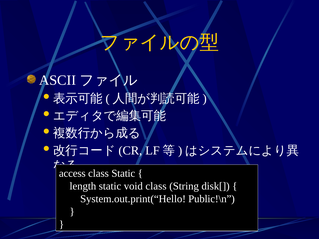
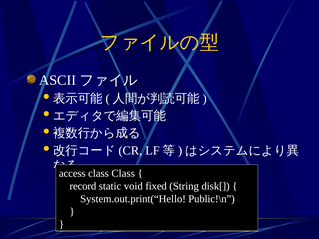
class Static: Static -> Class (123, 173)
length: length -> record (83, 186)
void class: class -> fixed (156, 186)
